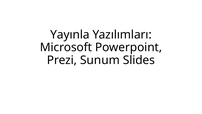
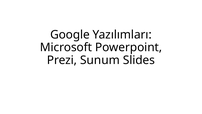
Yayınla: Yayınla -> Google (70, 34)
